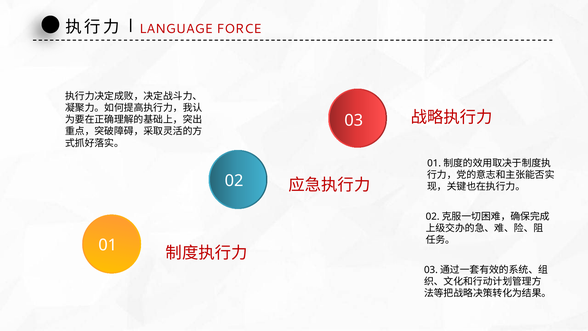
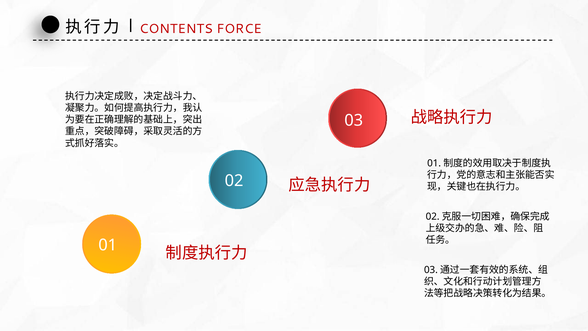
LANGUAGE: LANGUAGE -> CONTENTS (176, 29)
